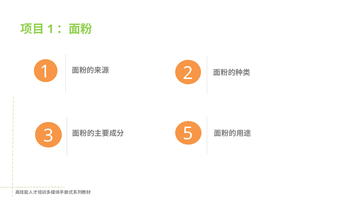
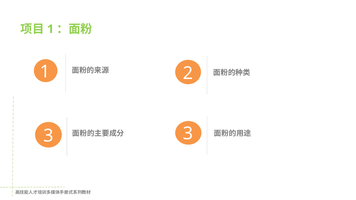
5: 5 -> 3 (188, 134)
